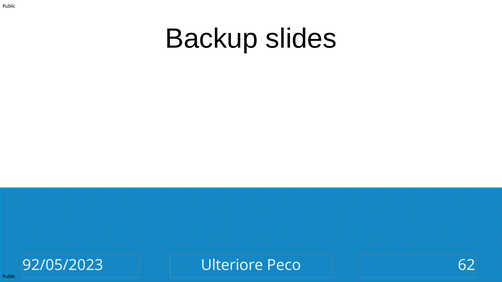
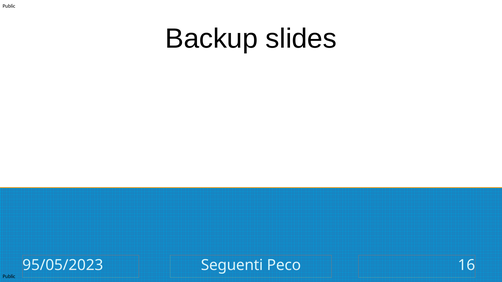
92/05/2023: 92/05/2023 -> 95/05/2023 (63, 266)
Ulteriore: Ulteriore -> Seguenti (232, 266)
62: 62 -> 16 (466, 266)
